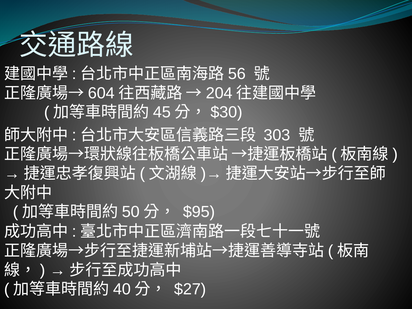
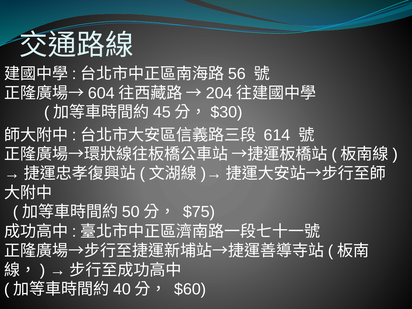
303: 303 -> 614 (277, 135)
$95: $95 -> $75 (199, 212)
$27: $27 -> $60 (190, 289)
